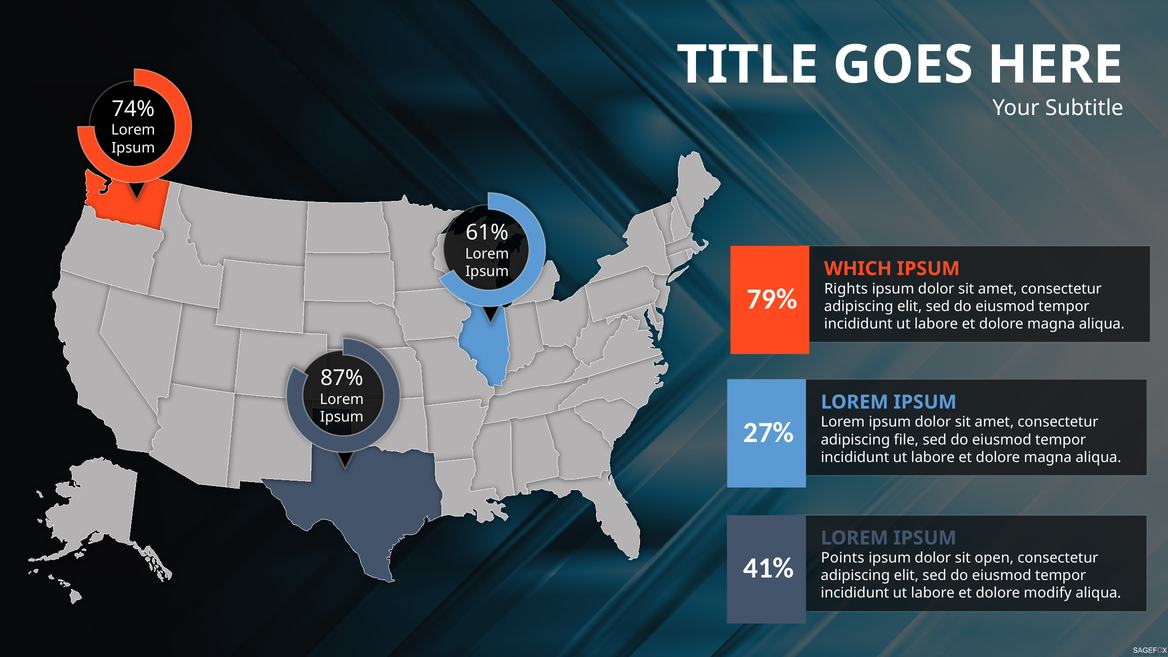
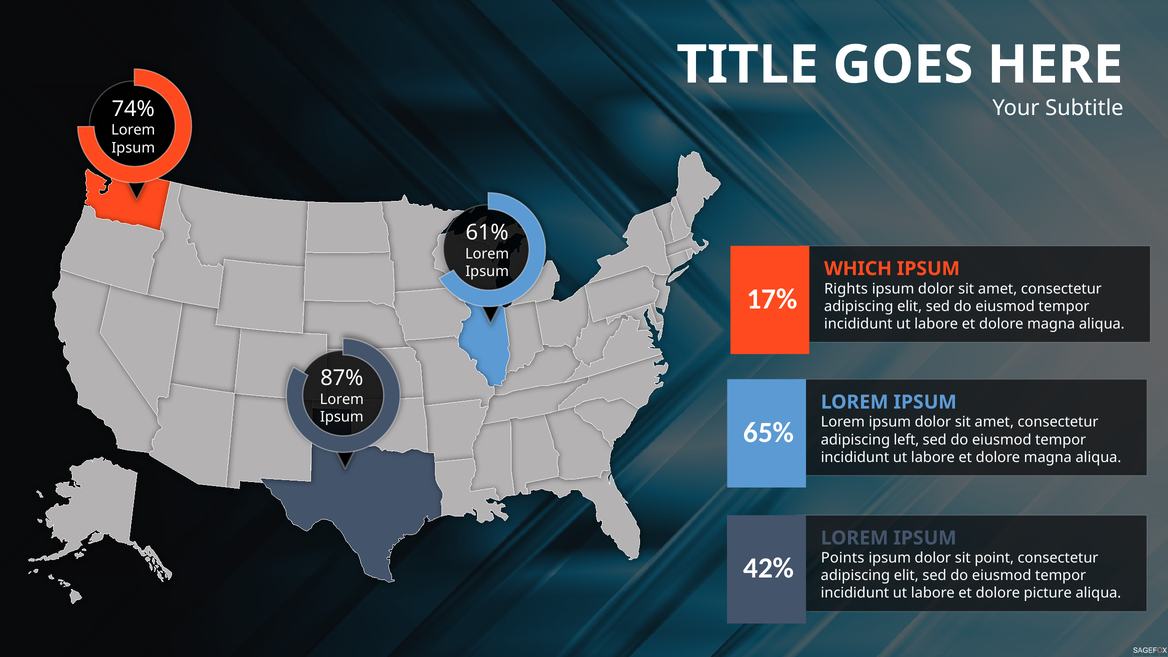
79%: 79% -> 17% (772, 299)
27%: 27% -> 65% (769, 432)
file: file -> left (906, 440)
open: open -> point (994, 558)
41%: 41% -> 42% (769, 568)
modify: modify -> picture (1048, 593)
